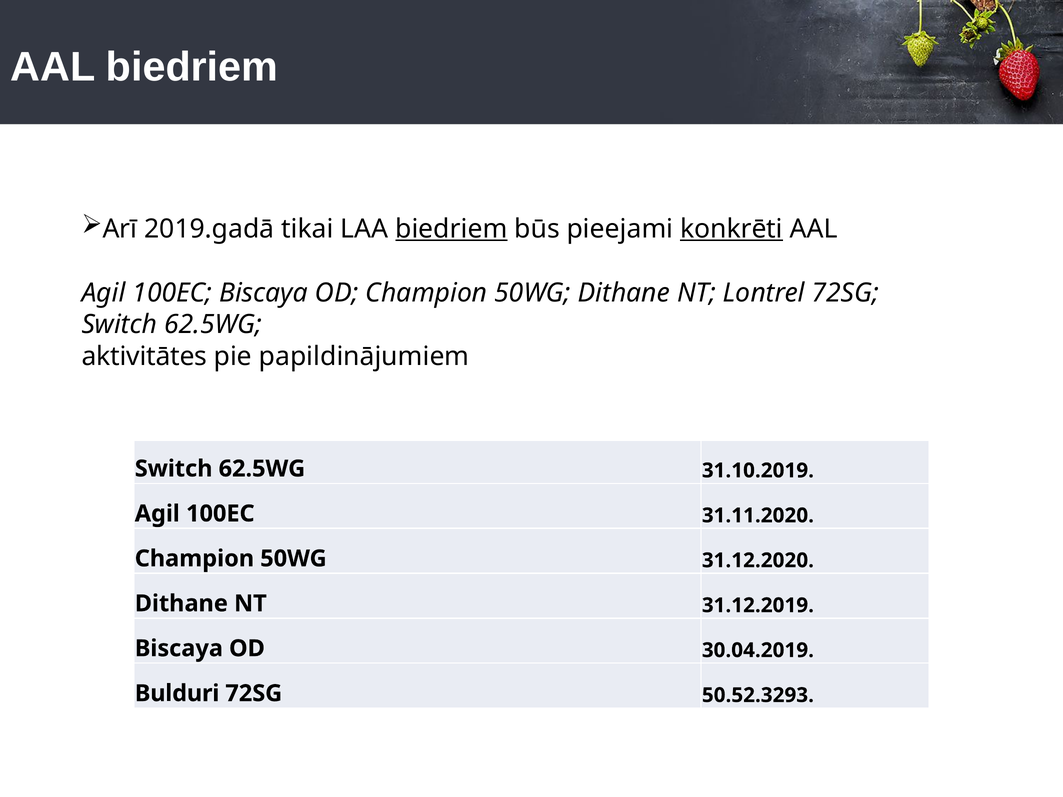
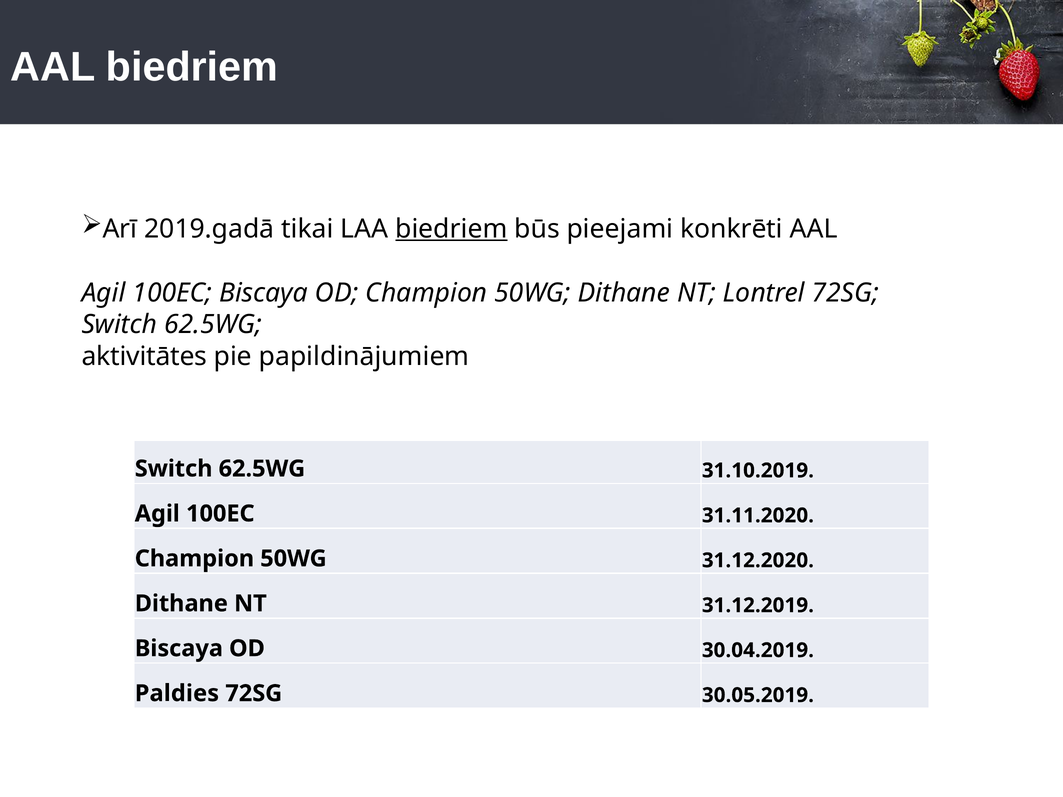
konkrēti underline: present -> none (731, 229)
Bulduri: Bulduri -> Paldies (177, 694)
50.52.3293: 50.52.3293 -> 30.05.2019 (758, 695)
